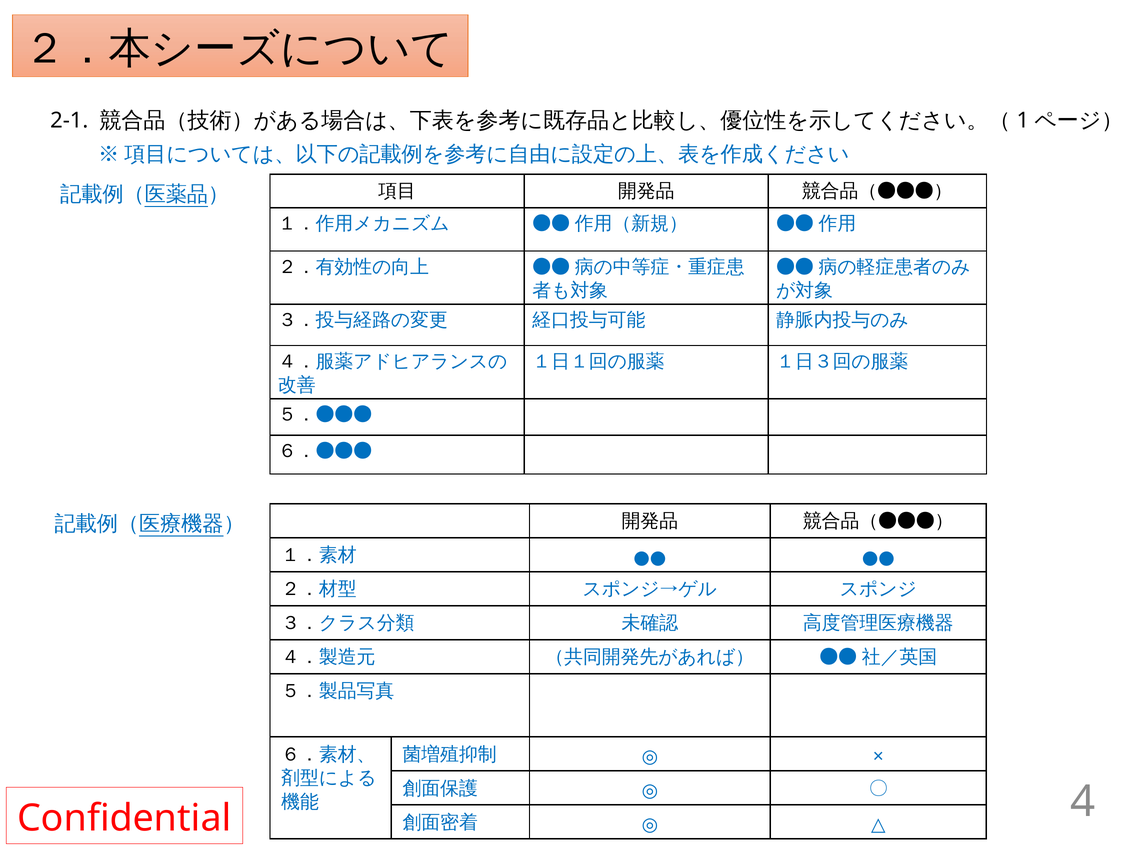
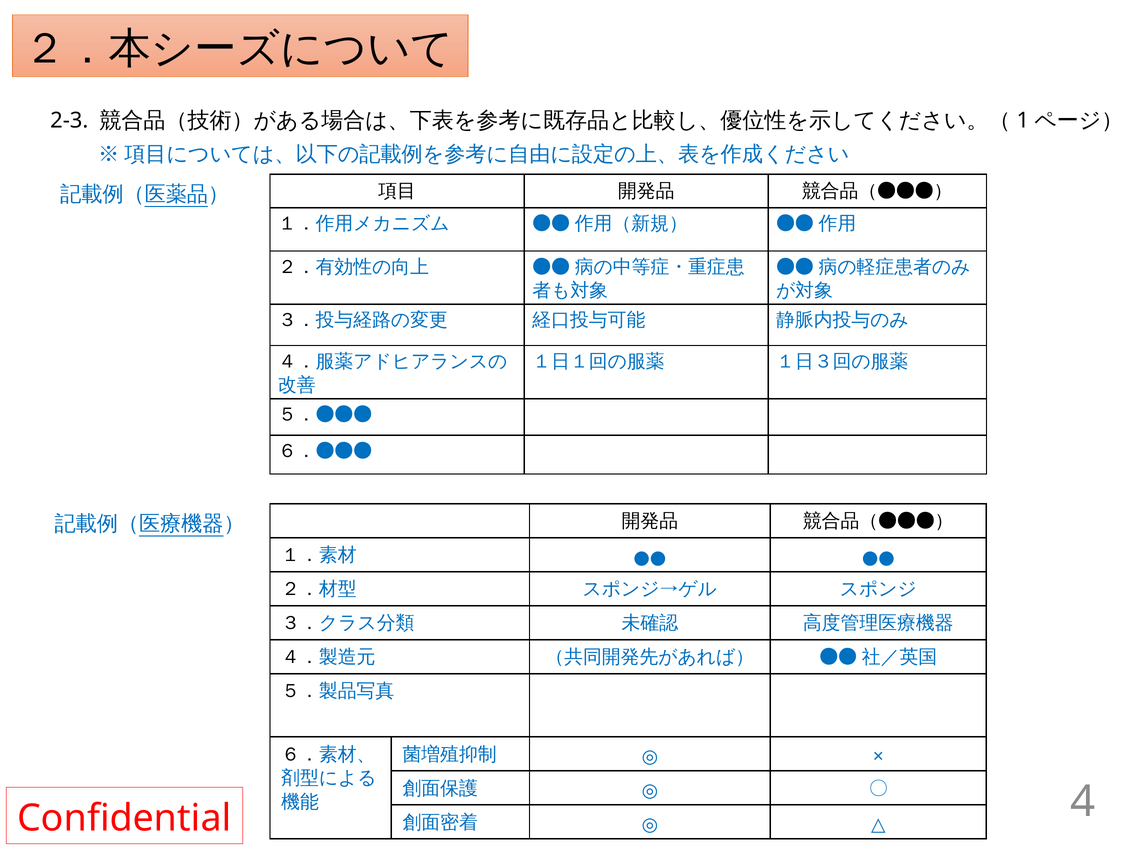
2-1: 2-1 -> 2-3 (69, 120)
